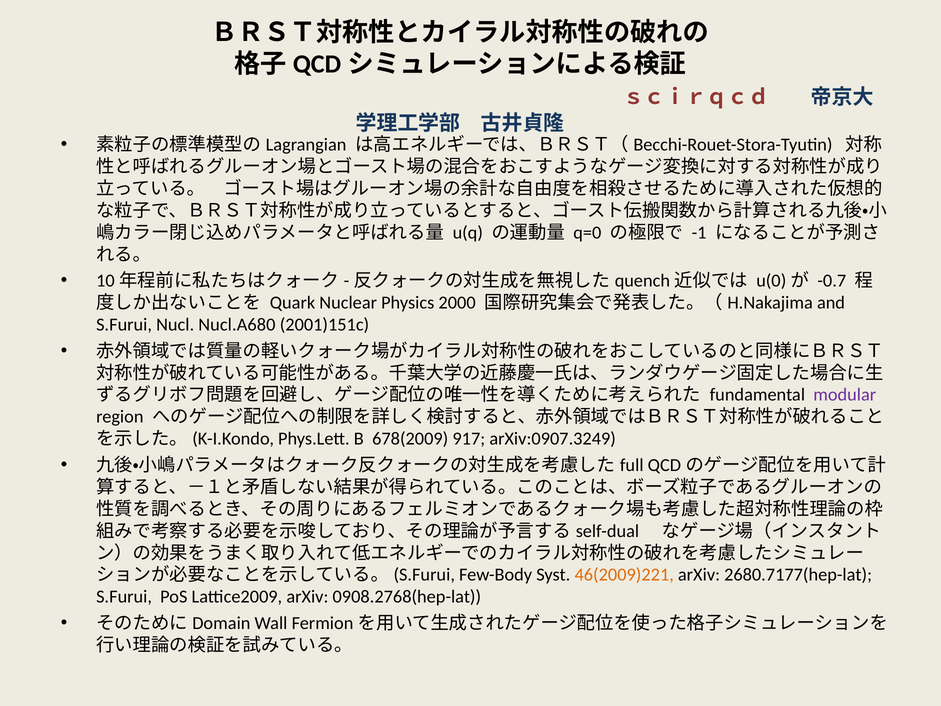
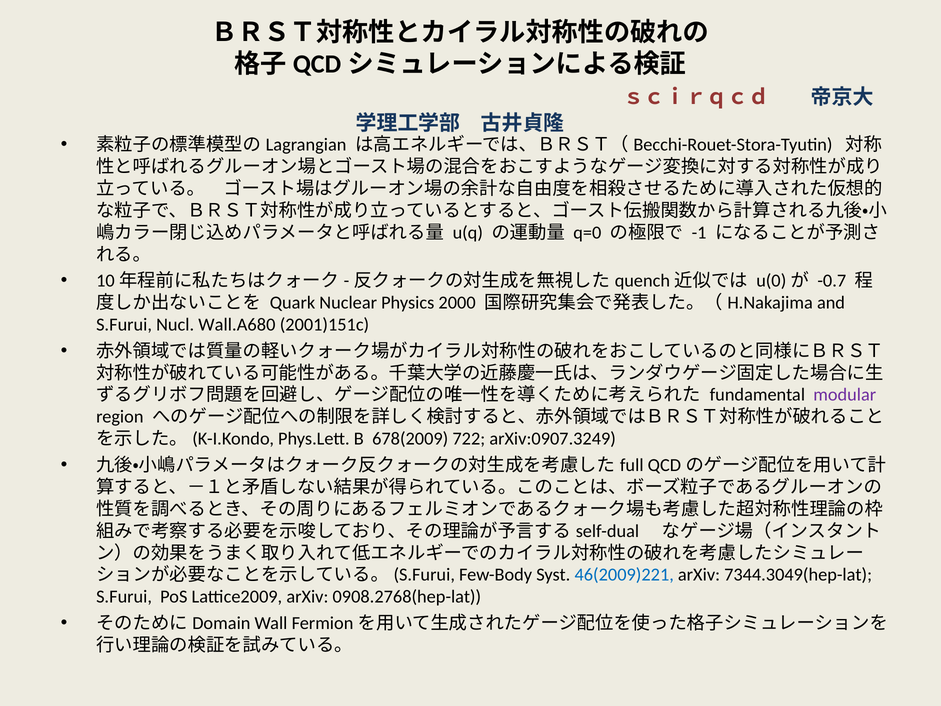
Nucl.A680: Nucl.A680 -> Wall.A680 (237, 325)
917: 917 -> 722 (469, 439)
46(2009)221 colour: orange -> blue (624, 575)
2680.7177(hep-lat: 2680.7177(hep-lat -> 7344.3049(hep-lat (798, 575)
